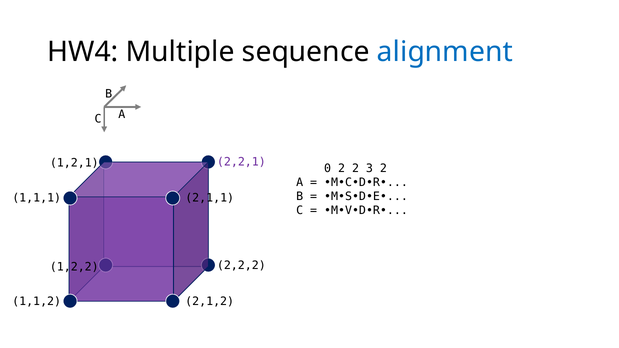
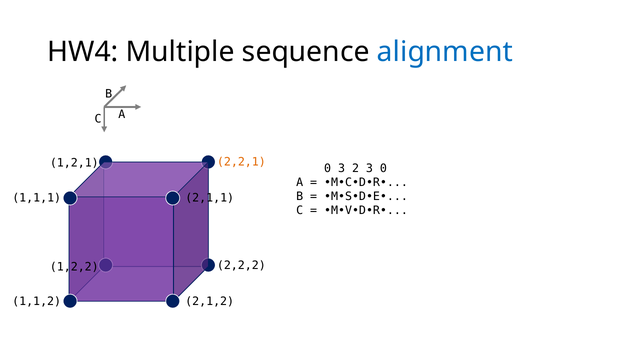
2,2,1 colour: purple -> orange (241, 162)
0 2: 2 -> 3 (342, 169)
3 2: 2 -> 0 (383, 169)
